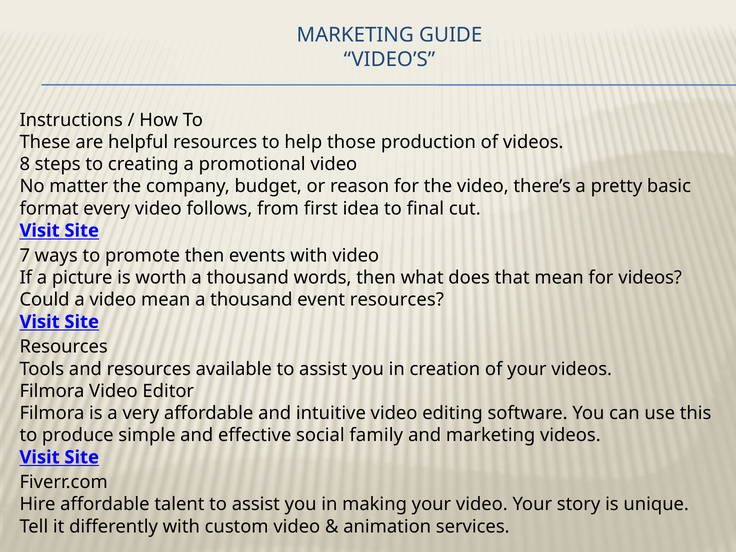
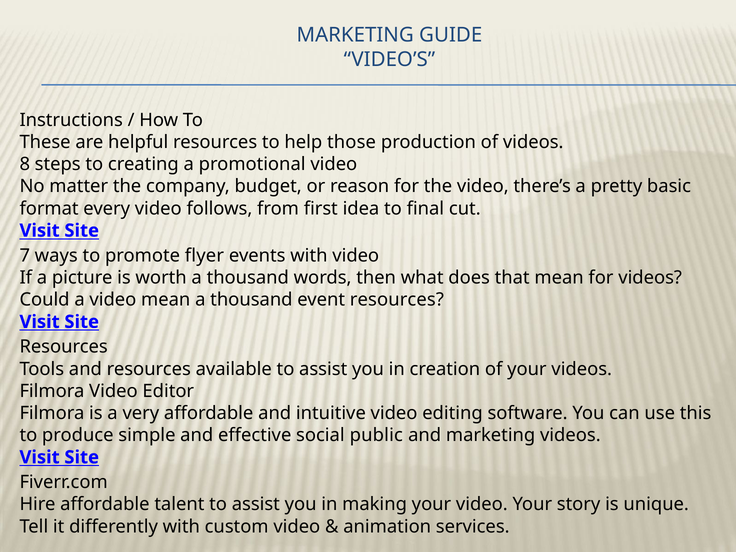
promote then: then -> flyer (204, 256)
family: family -> public (376, 435)
